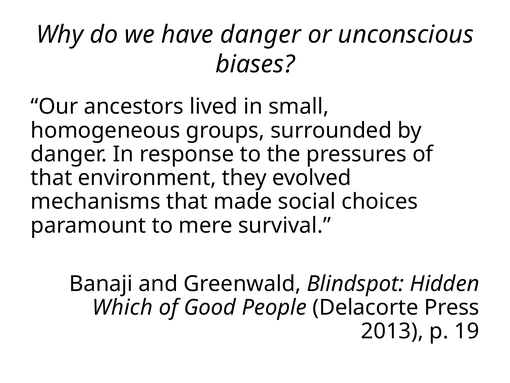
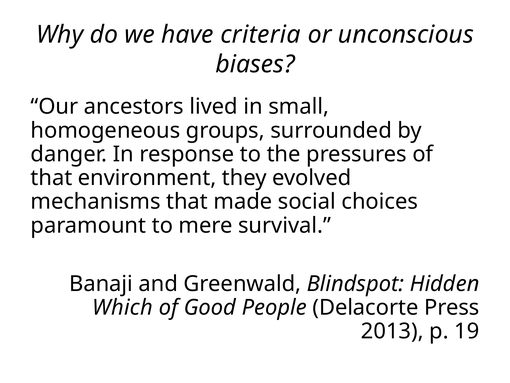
have danger: danger -> criteria (261, 34)
